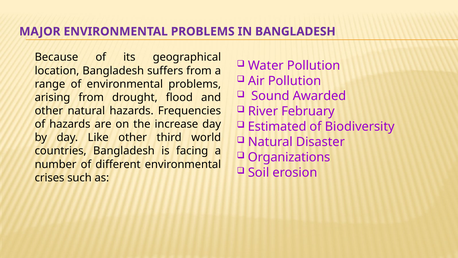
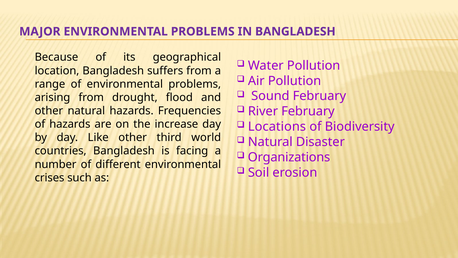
Sound Awarded: Awarded -> February (319, 96)
Estimated: Estimated -> Locations (277, 127)
